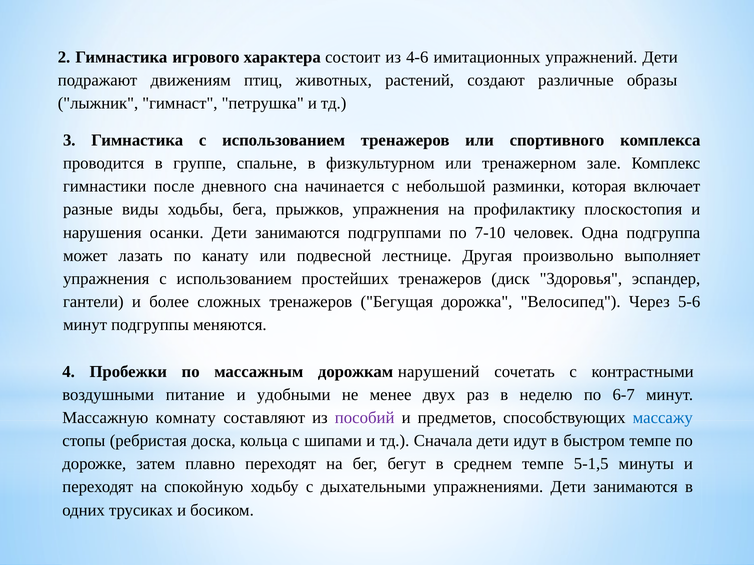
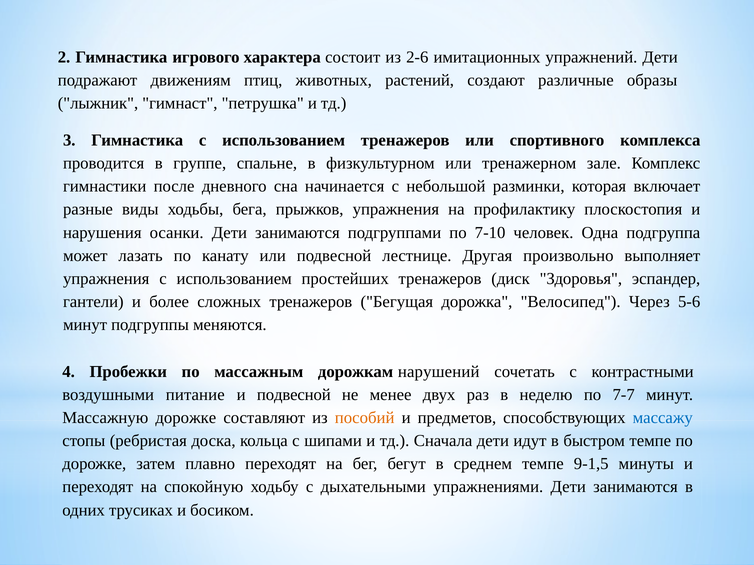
4-6: 4-6 -> 2-6 (417, 57)
и удобными: удобными -> подвесной (294, 395)
6-7: 6-7 -> 7-7 (624, 395)
Массажную комнату: комнату -> дорожке (186, 418)
пособий colour: purple -> orange (365, 418)
5-1,5: 5-1,5 -> 9-1,5 (591, 464)
